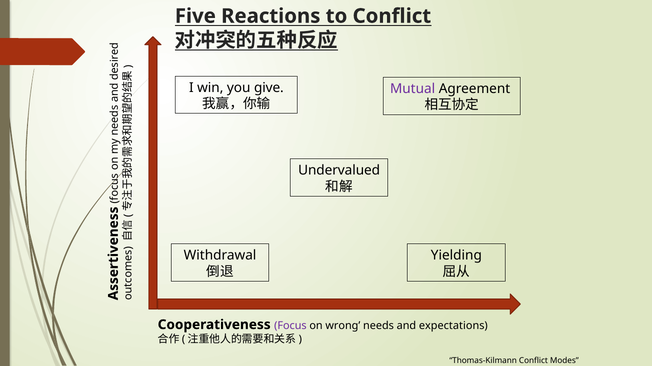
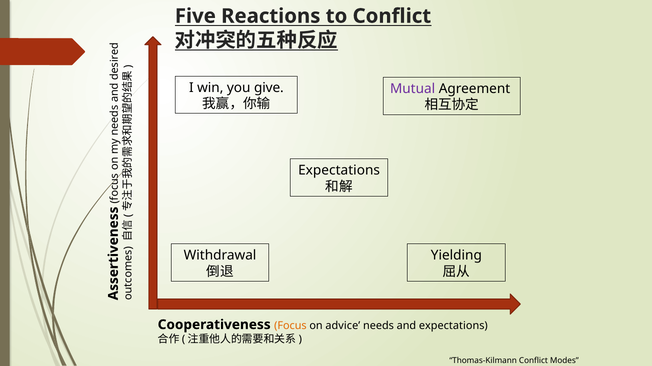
Undervalued: Undervalued -> Expectations (339, 171)
Focus colour: purple -> orange (290, 326)
wrong: wrong -> advice (343, 326)
